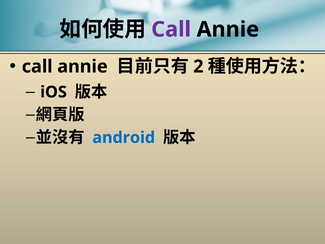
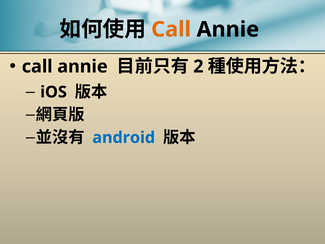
Call colour: purple -> orange (171, 29)
